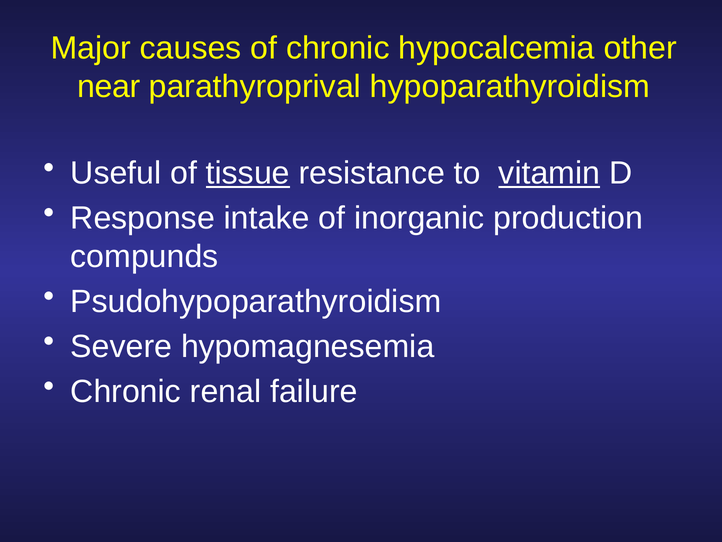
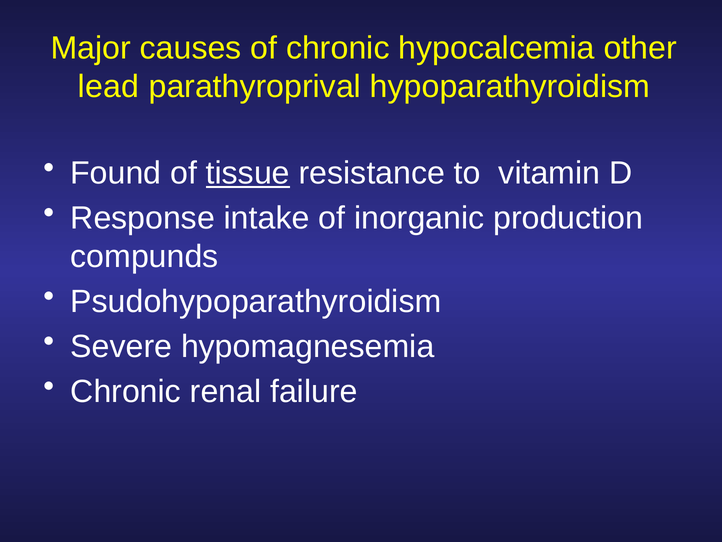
near: near -> lead (108, 86)
Useful: Useful -> Found (116, 173)
vitamin underline: present -> none (549, 173)
